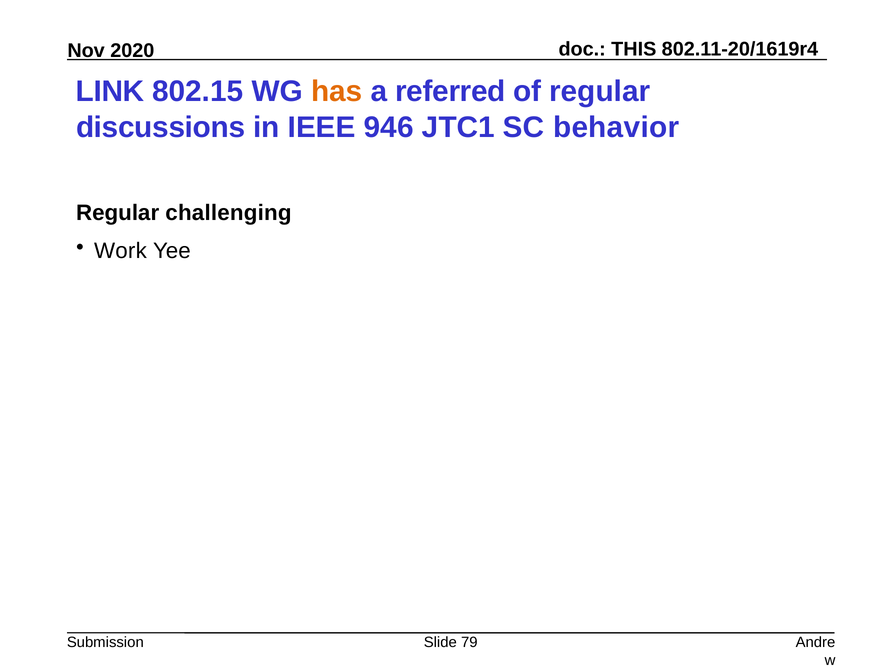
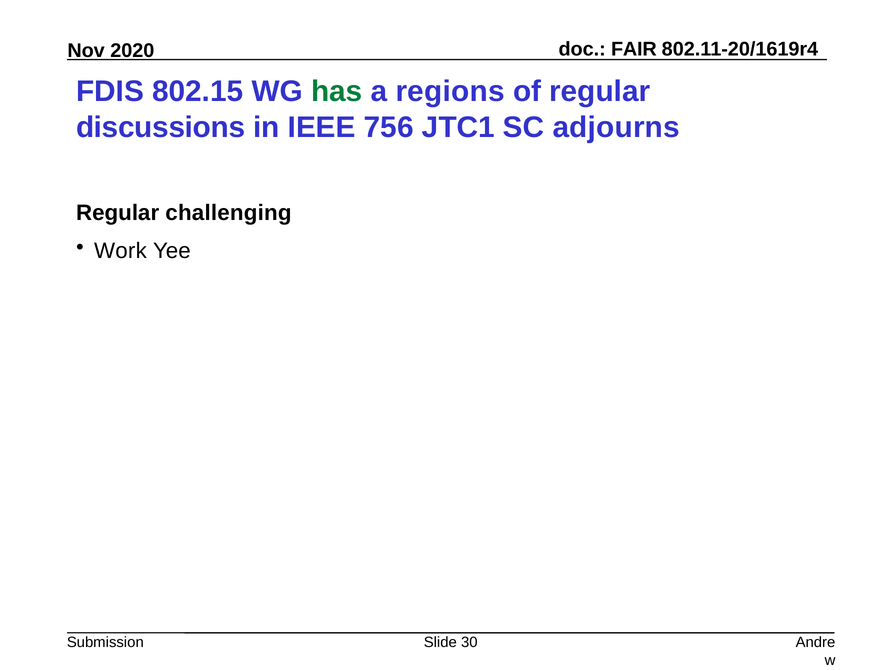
THIS: THIS -> FAIR (634, 49)
LINK: LINK -> FDIS (110, 92)
has colour: orange -> green (337, 92)
referred: referred -> regions (450, 92)
946: 946 -> 756 (389, 127)
behavior: behavior -> adjourns (616, 127)
79: 79 -> 30 (469, 643)
